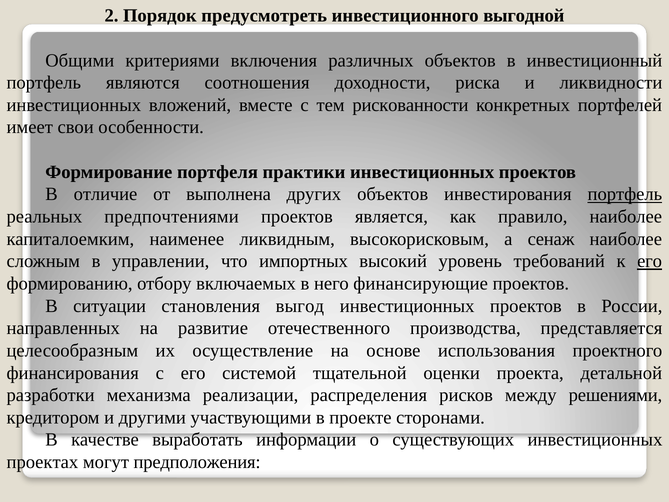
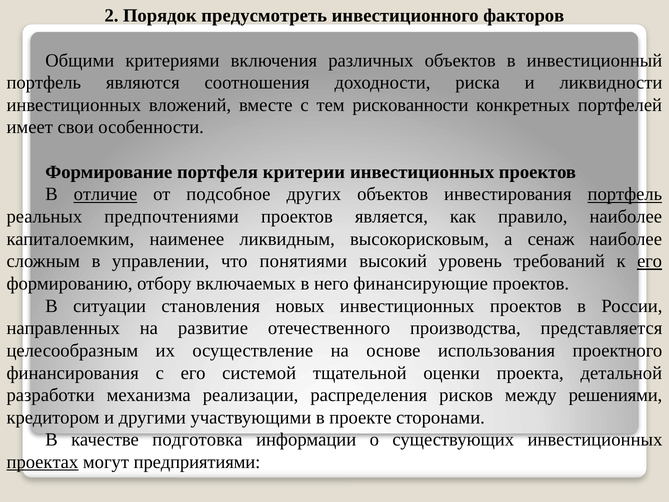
выгодной: выгодной -> факторов (524, 16)
практики: практики -> критерии (304, 172)
отличие underline: none -> present (106, 194)
выполнена: выполнена -> подсобное (228, 194)
импортных: импортных -> понятиями (303, 261)
выгод: выгод -> новых (300, 306)
выработать: выработать -> подготовка (197, 440)
проектах underline: none -> present (42, 462)
предположения: предположения -> предприятиями (197, 462)
